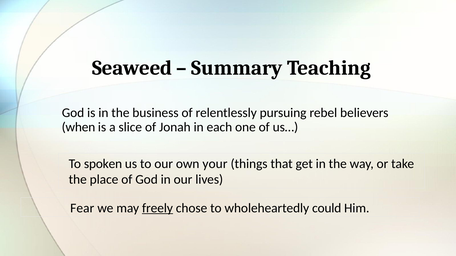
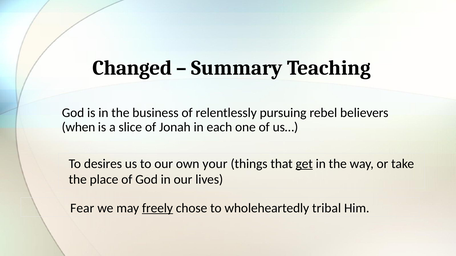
Seaweed: Seaweed -> Changed (132, 68)
spoken: spoken -> desires (103, 164)
get underline: none -> present (304, 164)
could: could -> tribal (327, 208)
